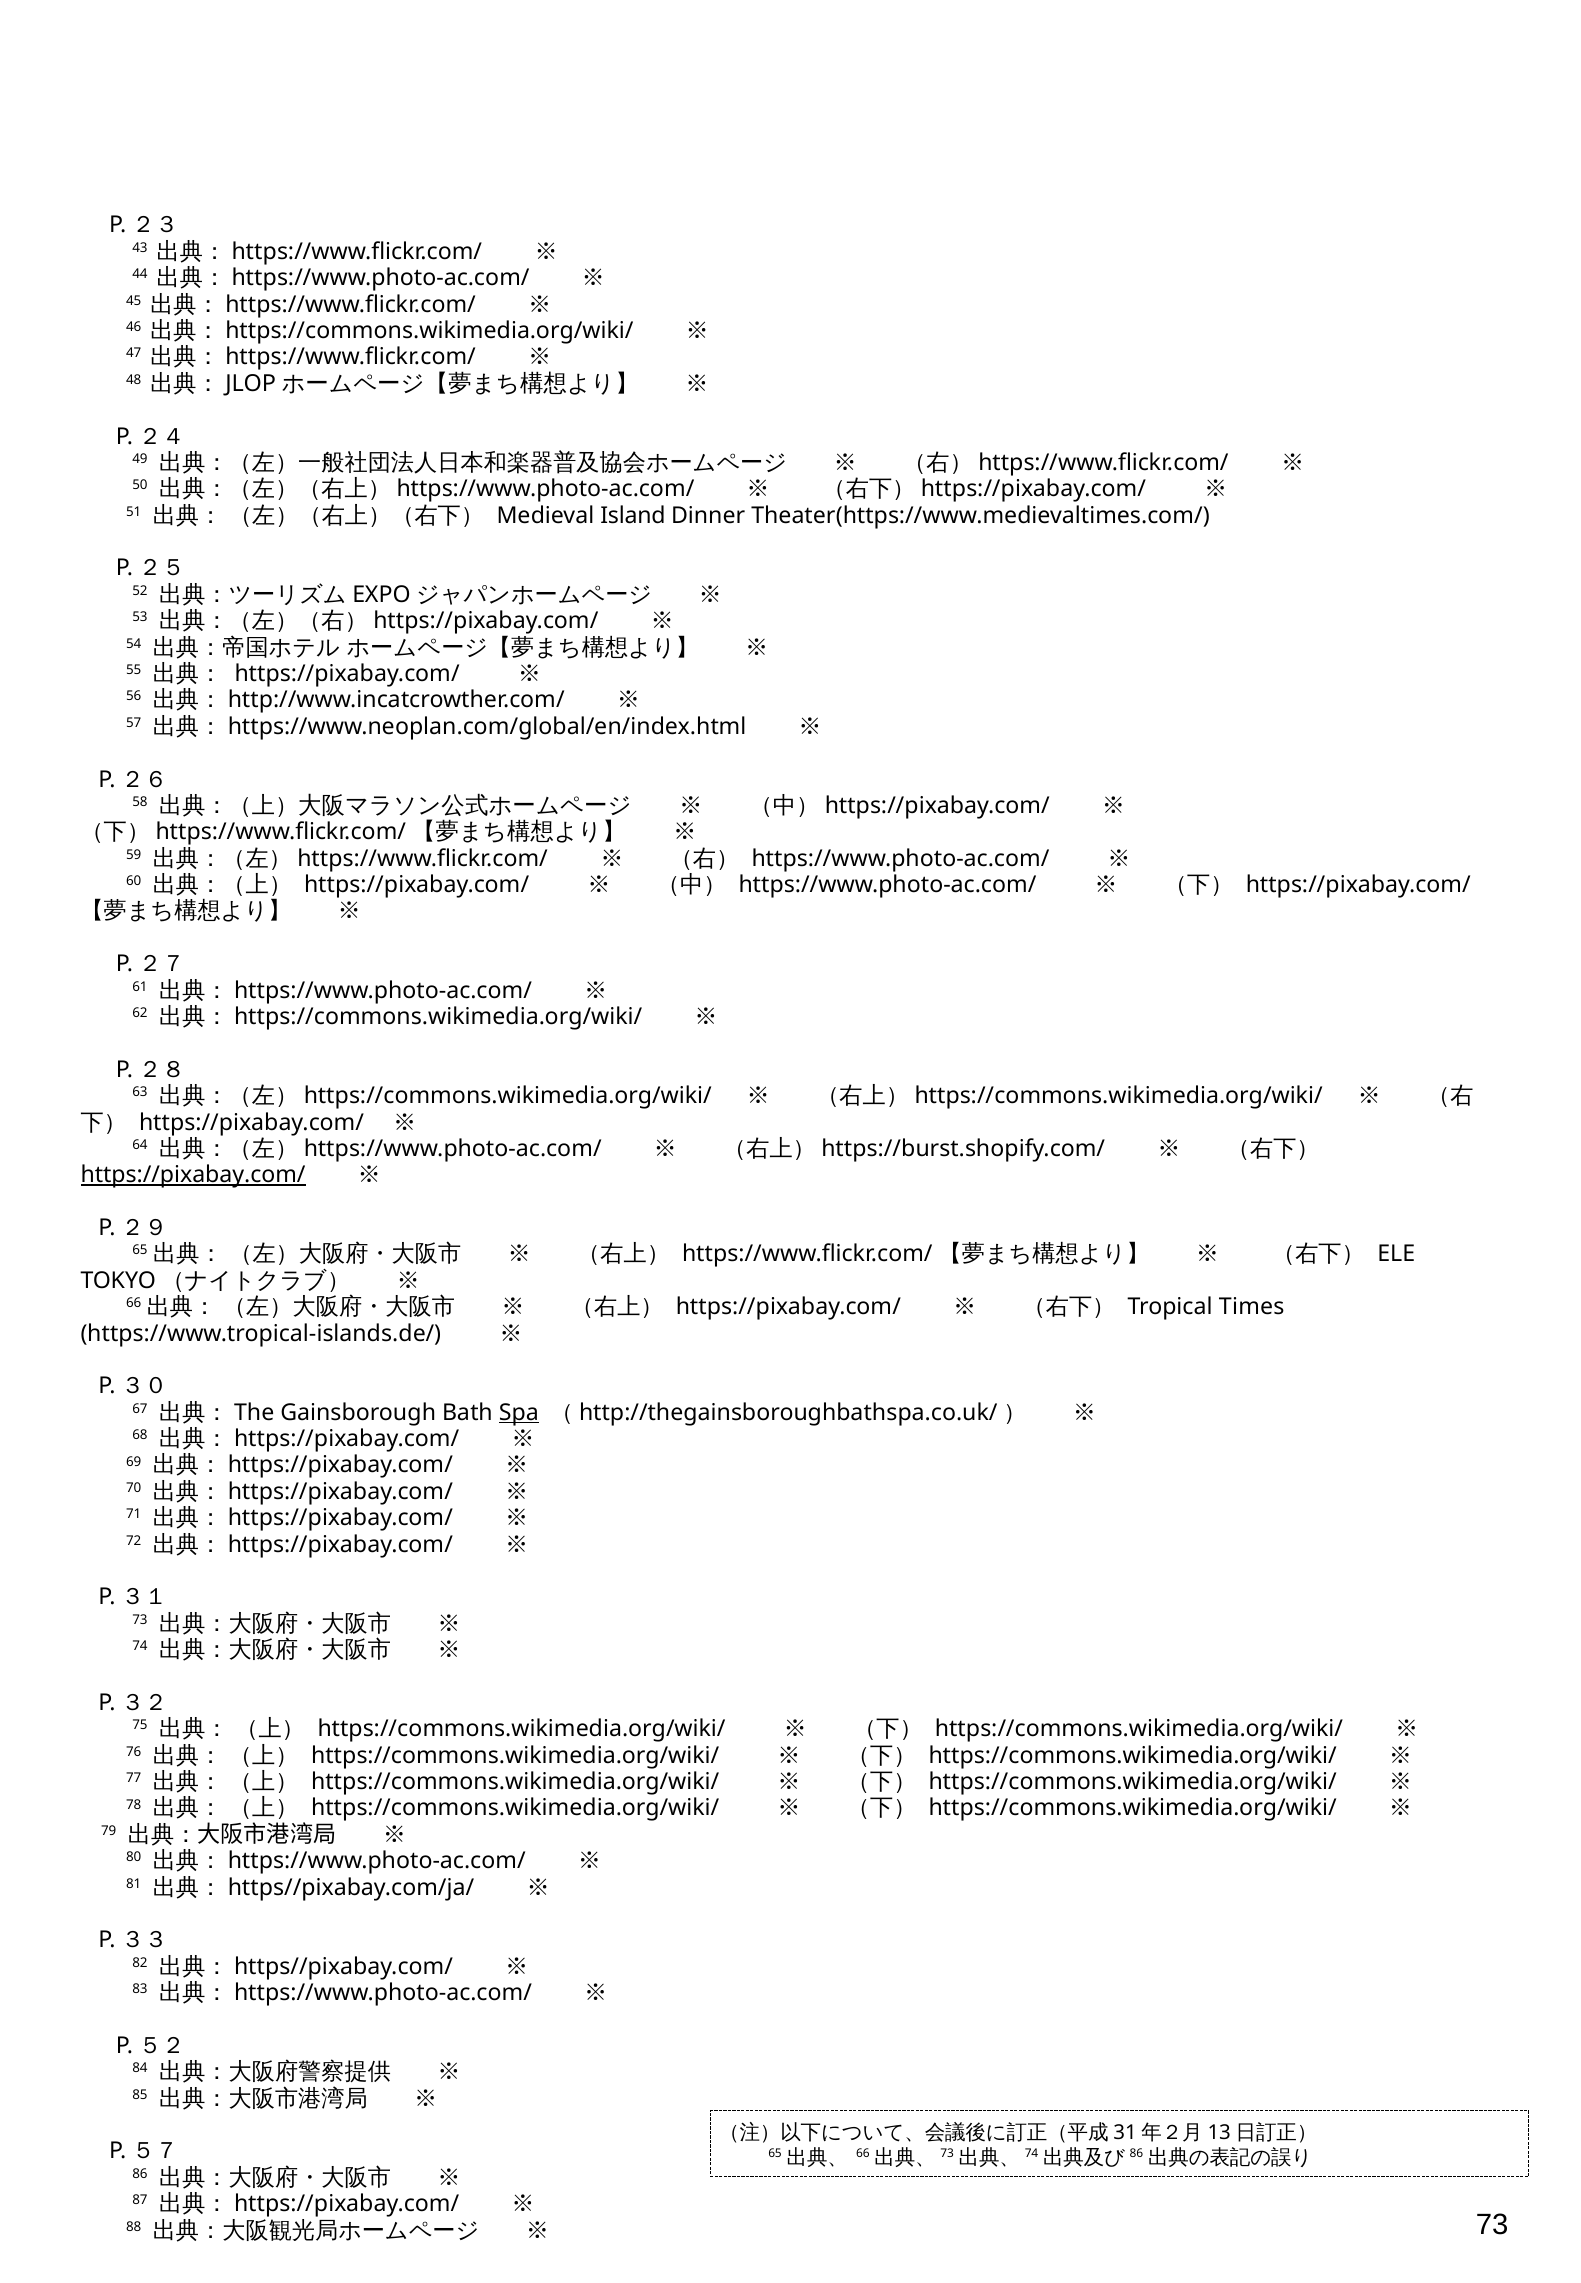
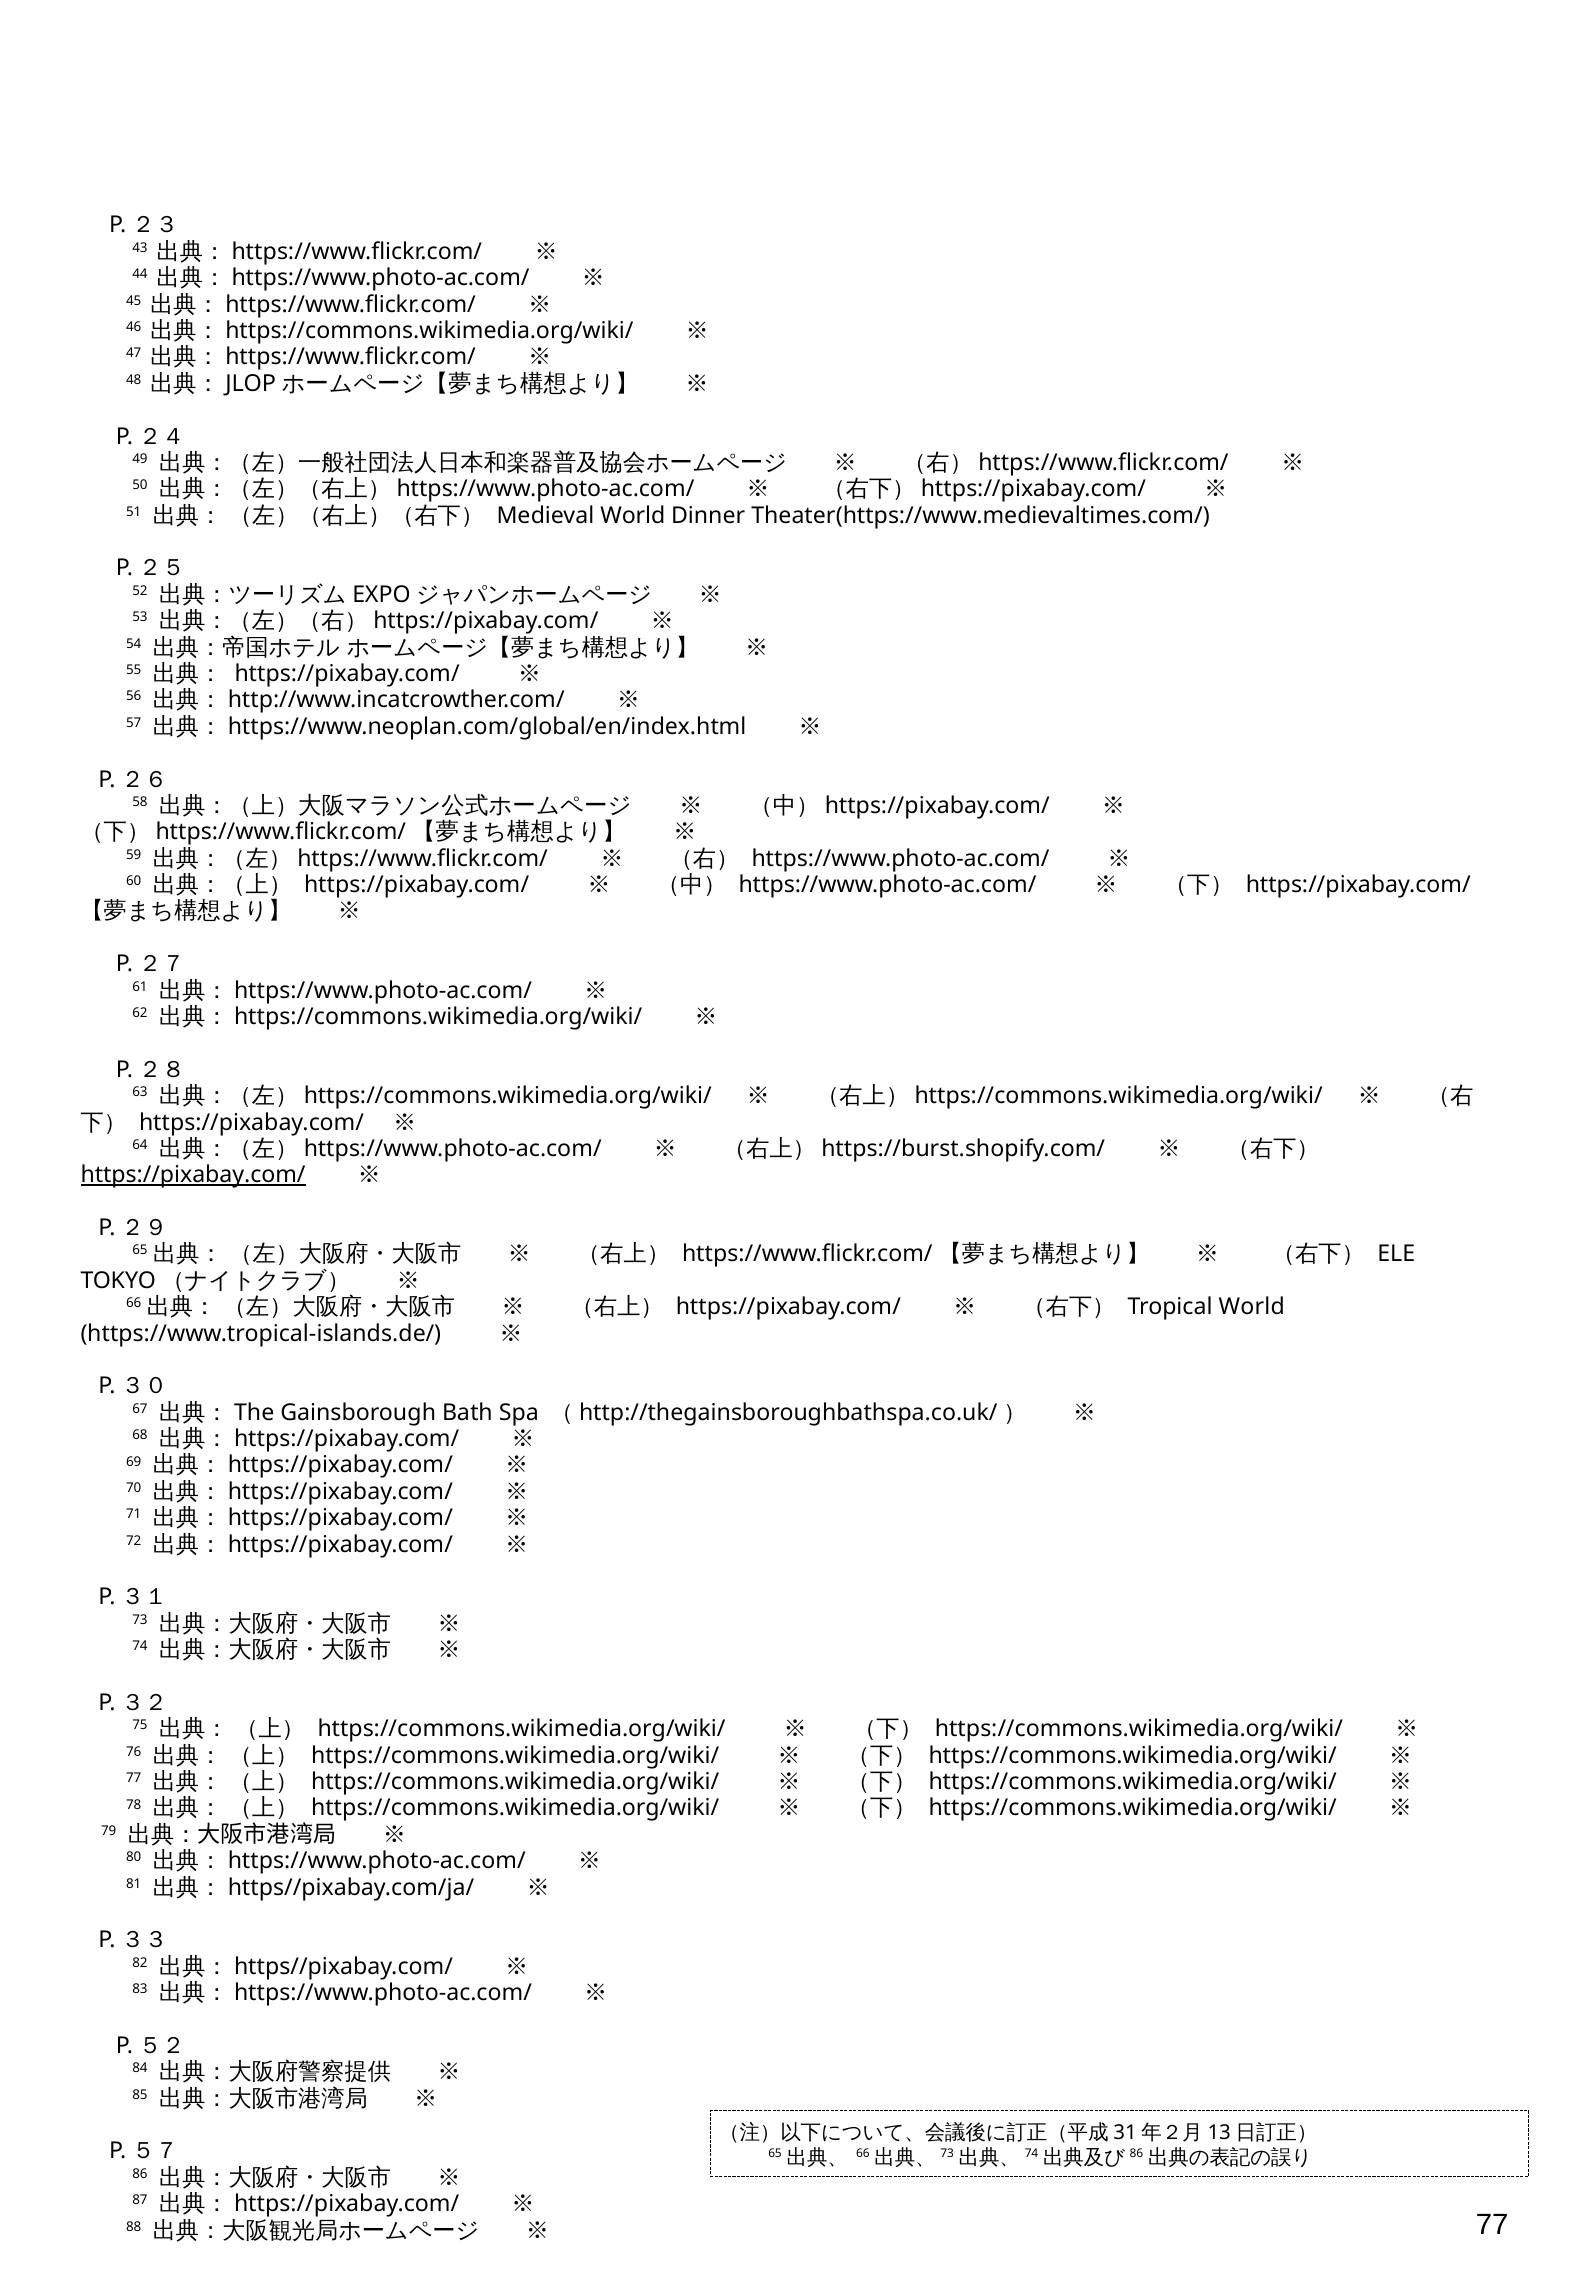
Medieval Island: Island -> World (633, 516)
Tropical Times: Times -> World (1252, 1307)
Spa underline: present -> none (519, 1413)
73: 73 -> 77 (1492, 2225)
